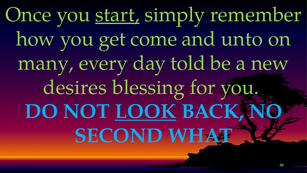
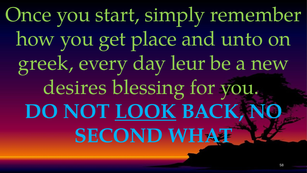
start underline: present -> none (117, 15)
come: come -> place (154, 39)
many: many -> greek (46, 63)
told: told -> leur (188, 63)
